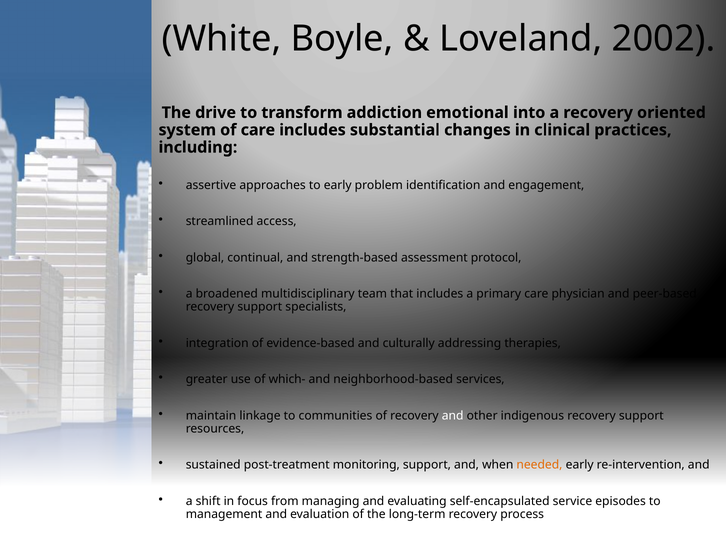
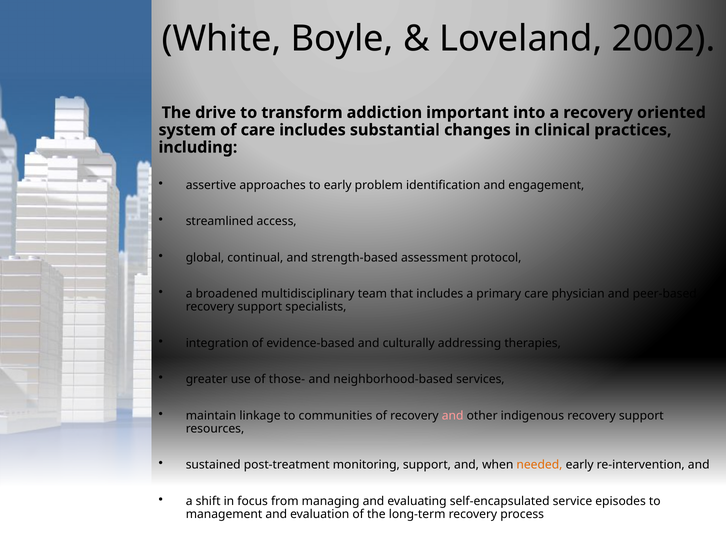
emotional: emotional -> important (468, 113)
which-: which- -> those- (287, 380)
and colour: white -> pink (453, 416)
